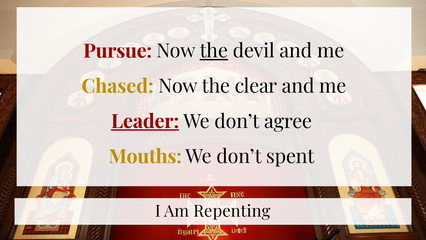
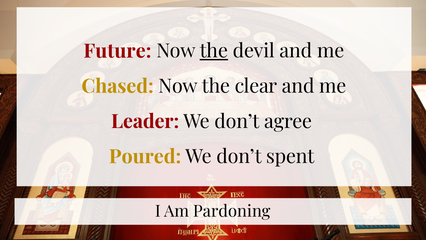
Pursue: Pursue -> Future (117, 51)
Leader underline: present -> none (145, 121)
Mouths: Mouths -> Poured (145, 156)
Repenting: Repenting -> Pardoning (232, 211)
